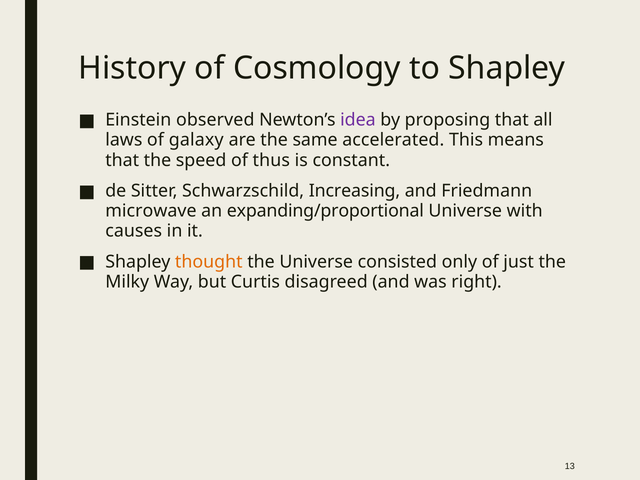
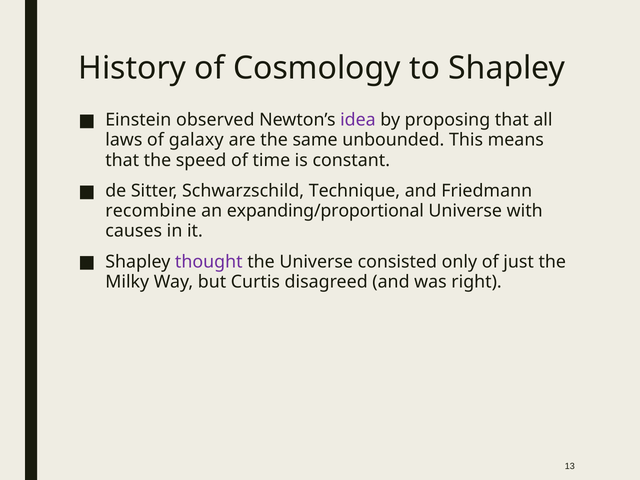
accelerated: accelerated -> unbounded (393, 140)
thus: thus -> time (271, 160)
Increasing: Increasing -> Technique (354, 191)
microwave: microwave -> recombine (151, 211)
thought colour: orange -> purple (209, 262)
